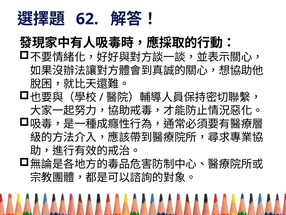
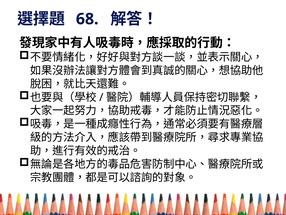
62: 62 -> 68 (87, 19)
